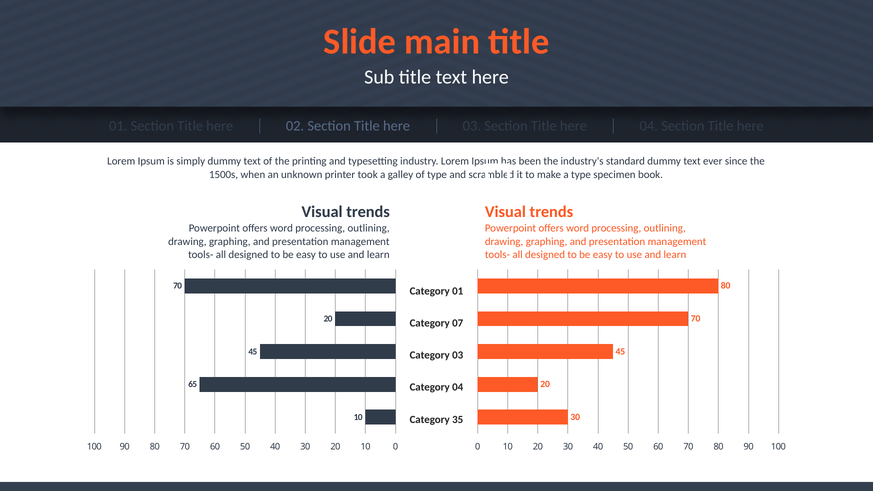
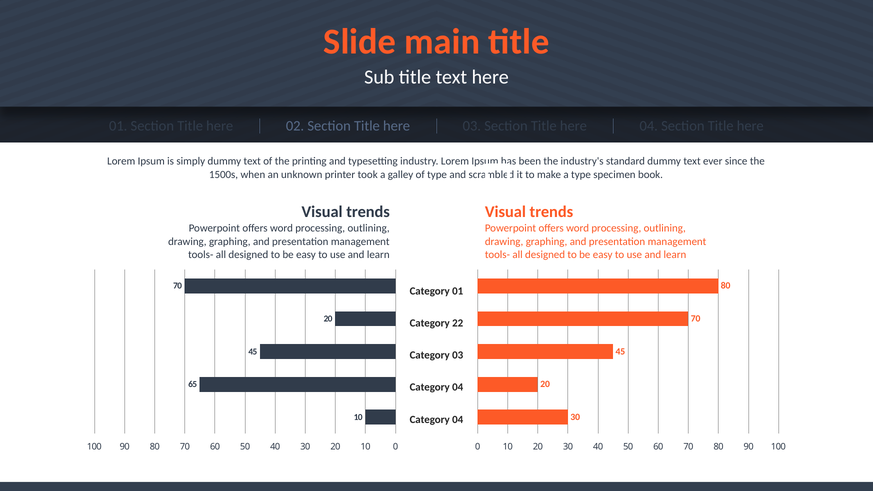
07: 07 -> 22 (458, 323)
35: 35 -> 04 (458, 420)
